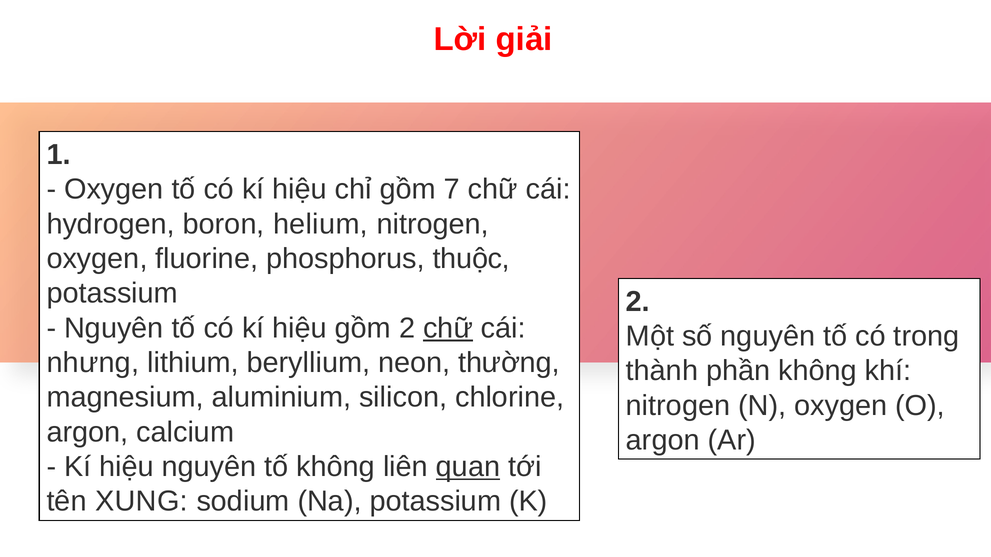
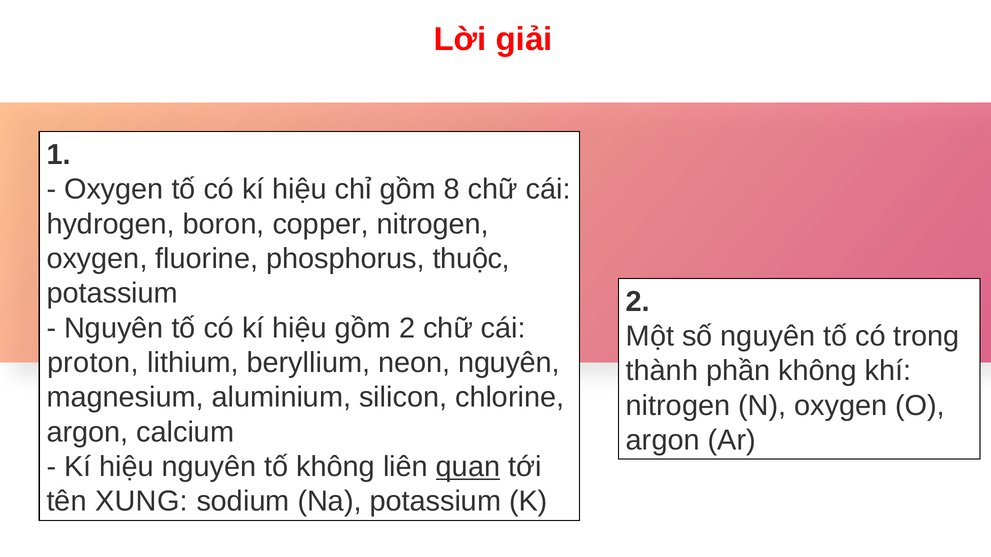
7: 7 -> 8 (452, 189)
helium: helium -> copper (321, 224)
chữ underline: present -> none (448, 328)
nhưng: nhưng -> proton (93, 363)
neon thường: thường -> nguyên (509, 363)
